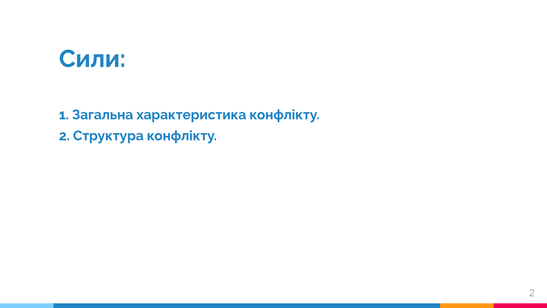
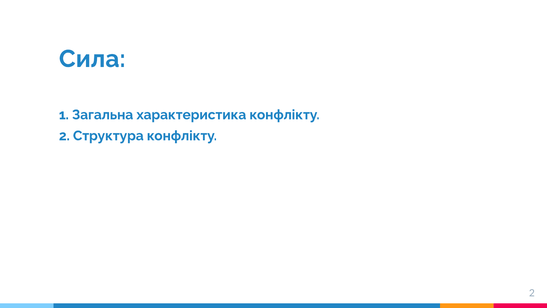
Сили: Сили -> Сила (92, 59)
